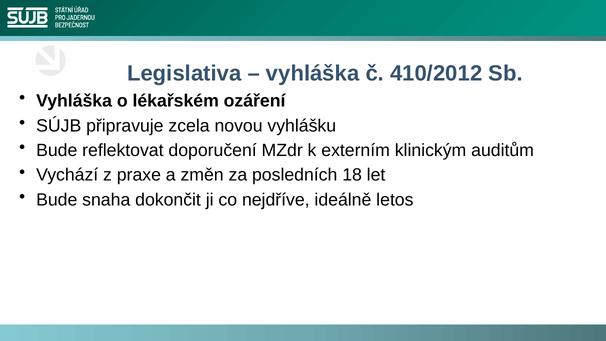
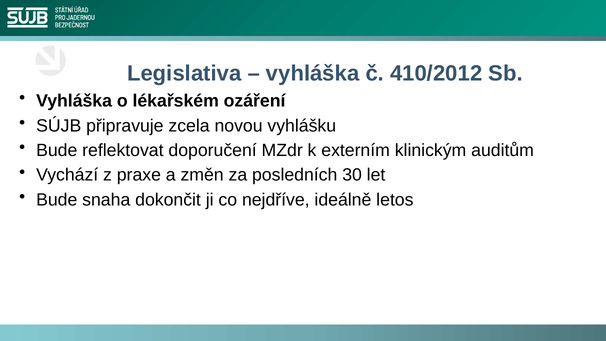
18: 18 -> 30 (352, 175)
